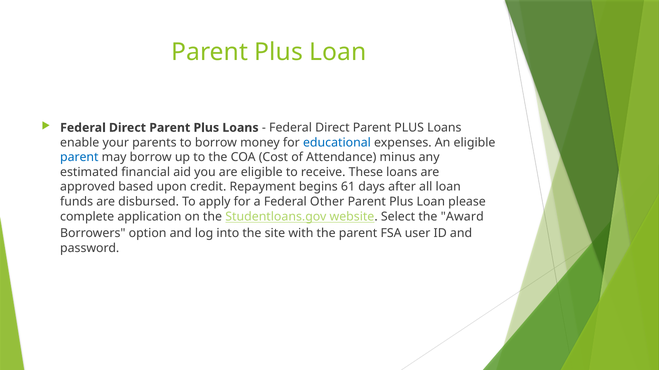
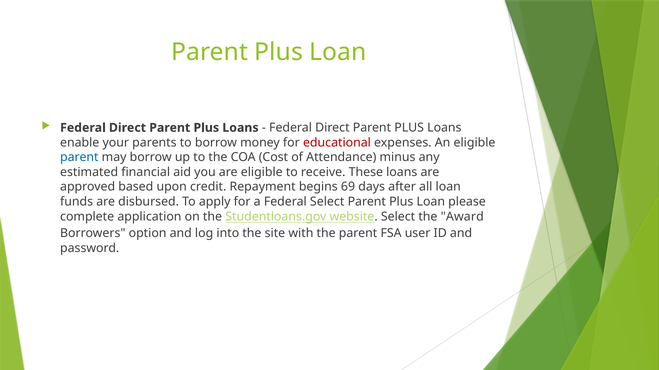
educational colour: blue -> red (337, 143)
61: 61 -> 69 (348, 187)
Federal Other: Other -> Select (327, 202)
